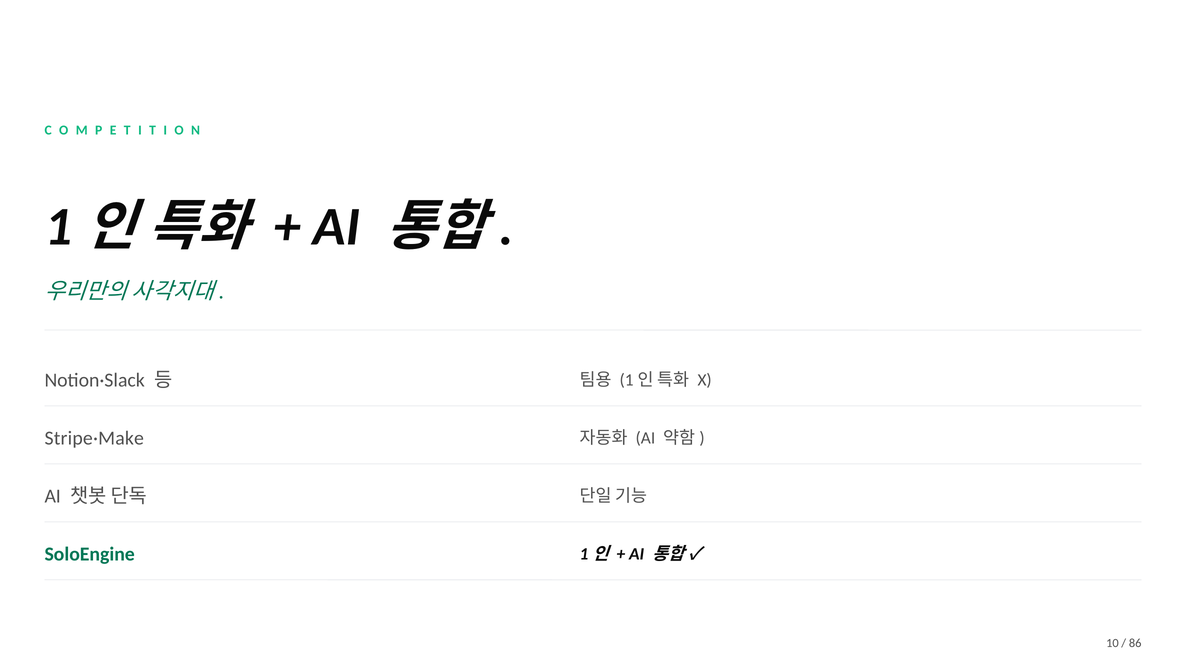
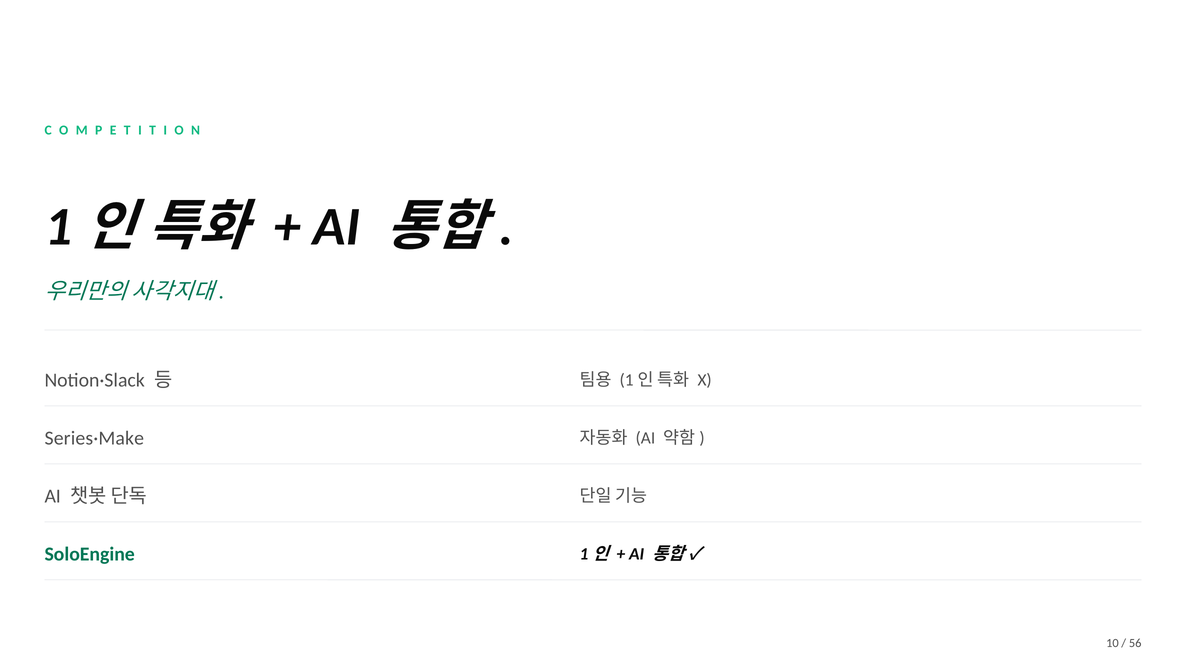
Stripe·Make: Stripe·Make -> Series·Make (94, 438)
86: 86 -> 56 (1135, 643)
